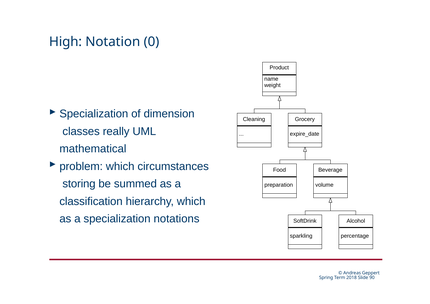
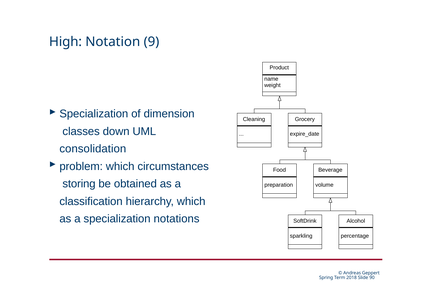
0: 0 -> 9 (152, 42)
really: really -> down (116, 131)
mathematical: mathematical -> consolidation (93, 149)
summed: summed -> obtained (135, 184)
